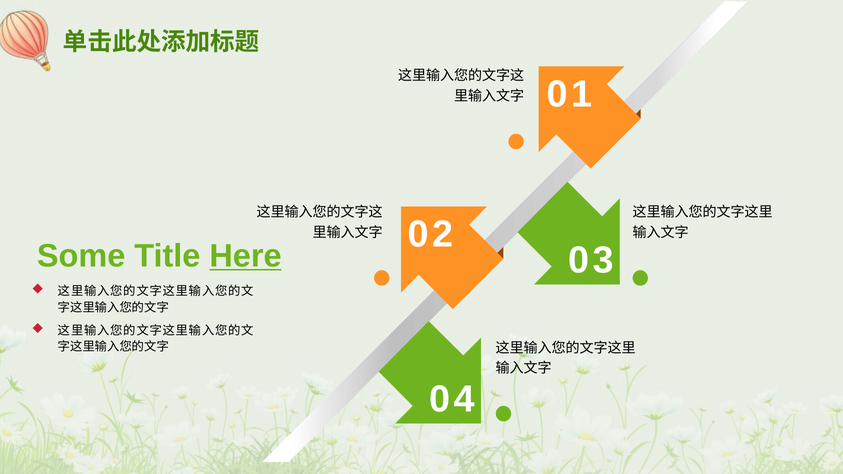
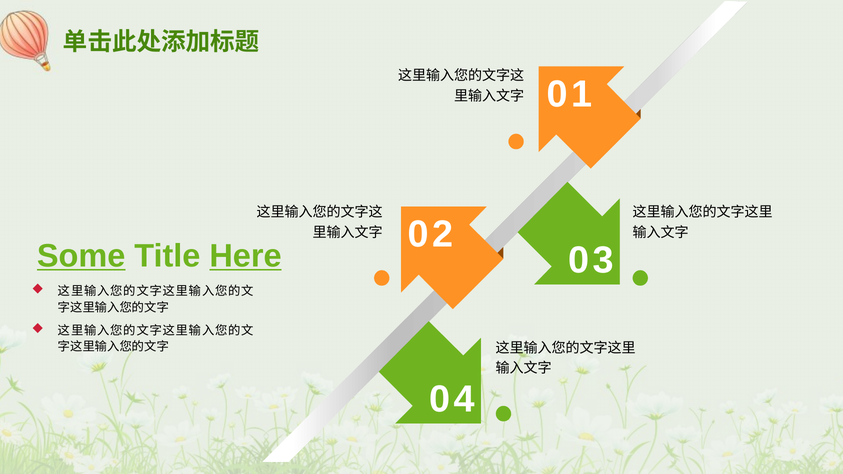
Some underline: none -> present (81, 256)
